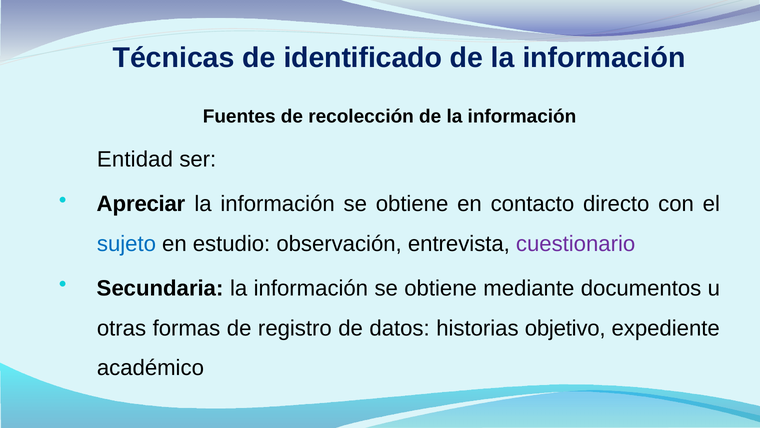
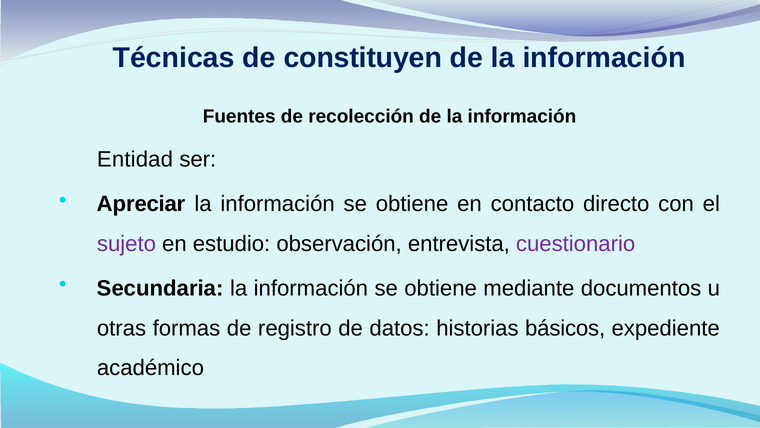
identificado: identificado -> constituyen (363, 58)
sujeto colour: blue -> purple (126, 244)
objetivo: objetivo -> básicos (565, 328)
